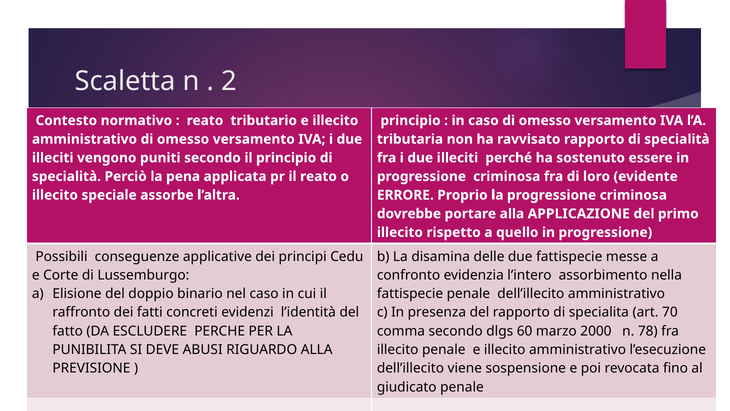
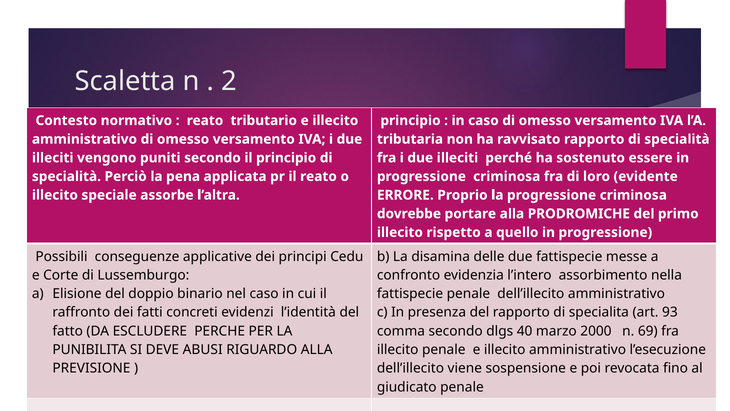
APPLICAZIONE: APPLICAZIONE -> PRODROMICHE (579, 214)
70: 70 -> 93 (670, 312)
60: 60 -> 40 (525, 331)
78: 78 -> 69 (648, 331)
